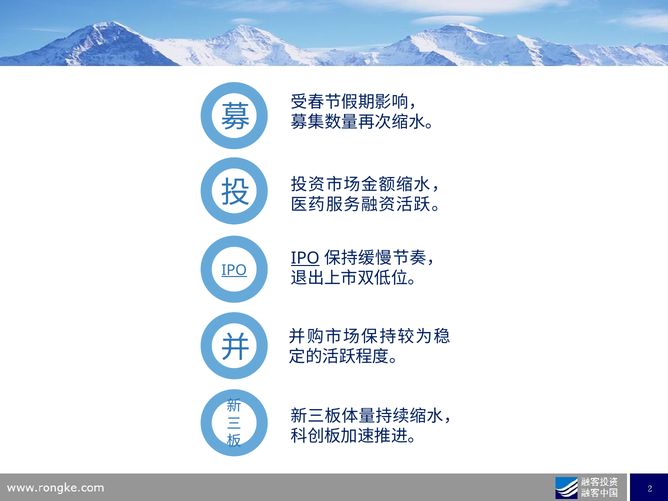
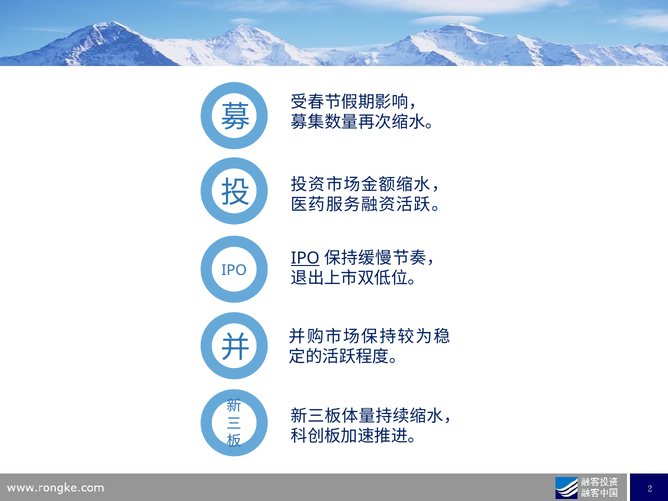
IPO underline: present -> none (234, 270)
